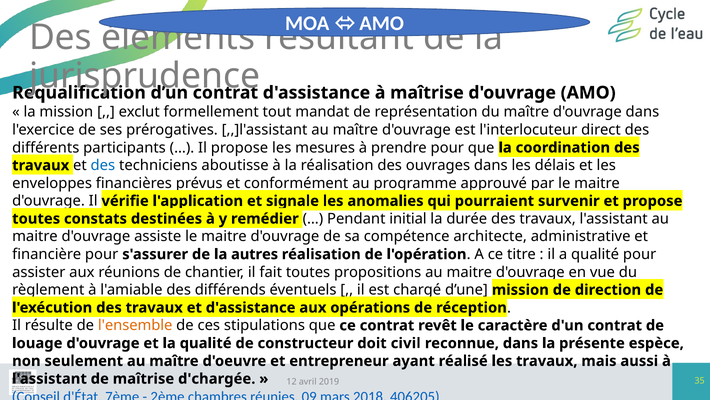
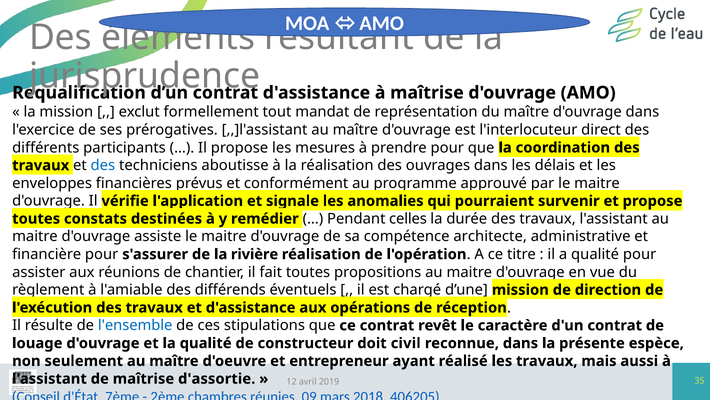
initial: initial -> celles (408, 218)
autres: autres -> rivière (255, 254)
l'ensemble colour: orange -> blue (135, 325)
d'chargée: d'chargée -> d'assortie (217, 378)
